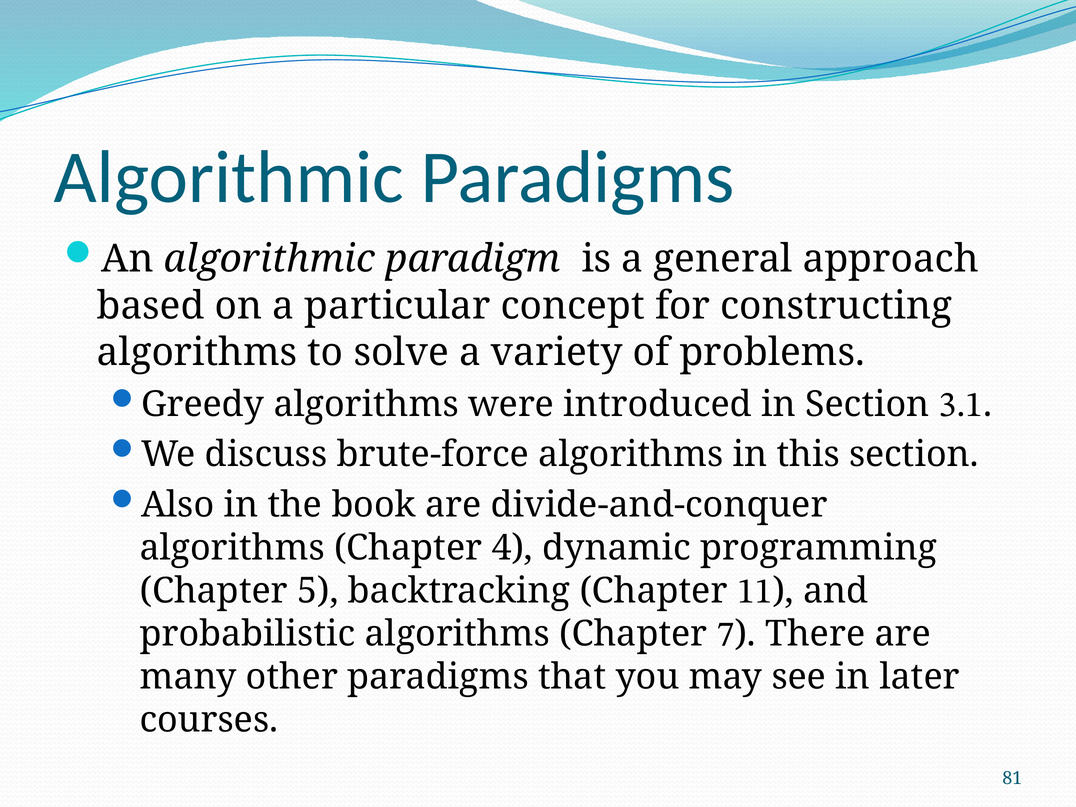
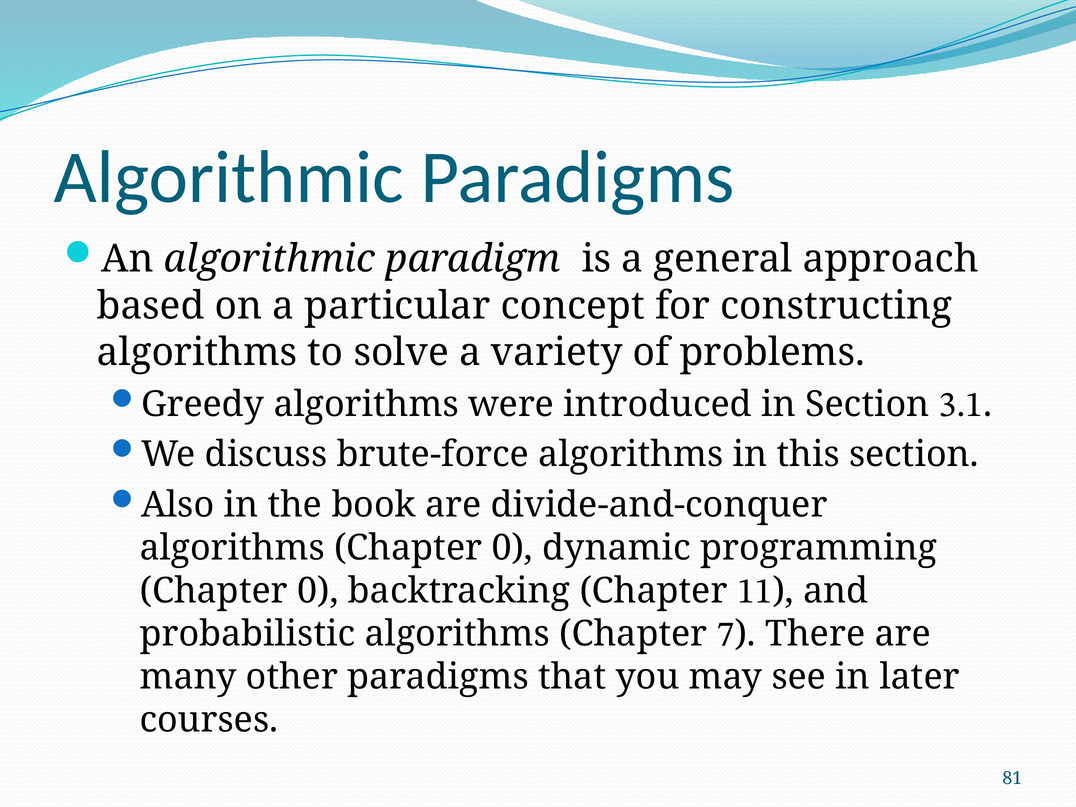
algorithms Chapter 4: 4 -> 0 (512, 548)
5: 5 -> 0 (318, 591)
